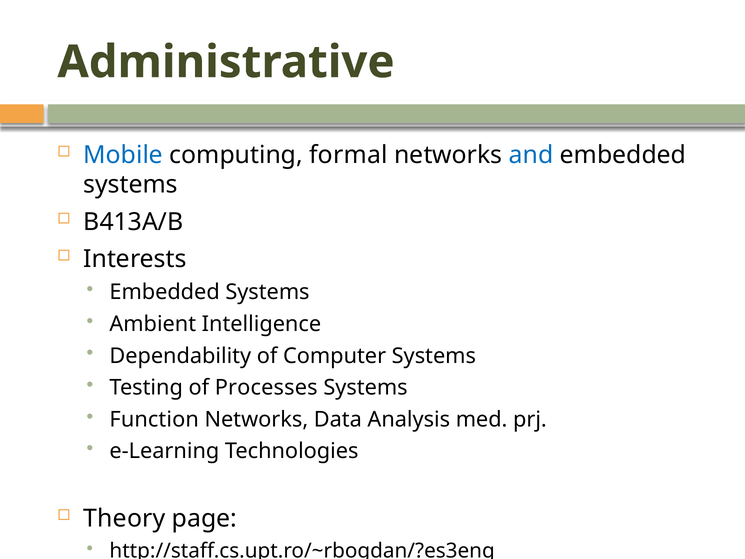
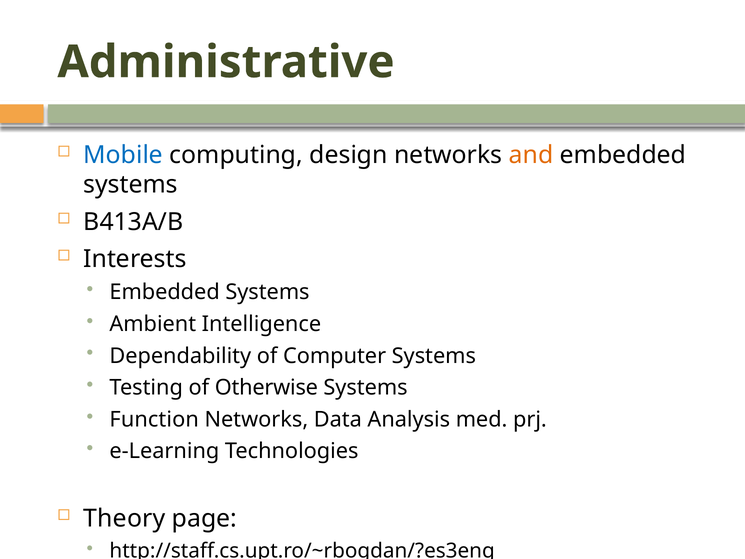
formal: formal -> design (348, 155)
and colour: blue -> orange (531, 155)
Processes: Processes -> Otherwise (266, 387)
